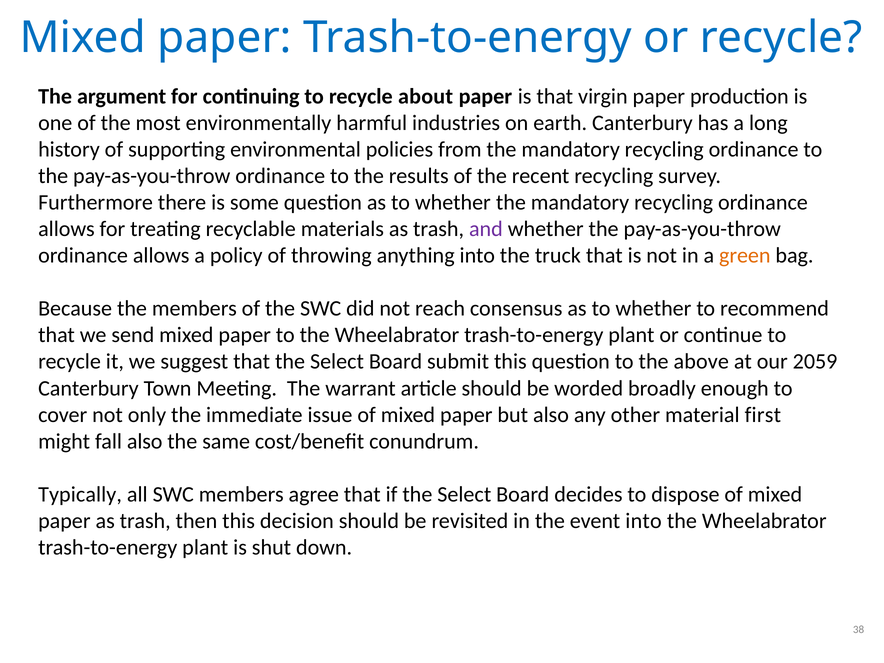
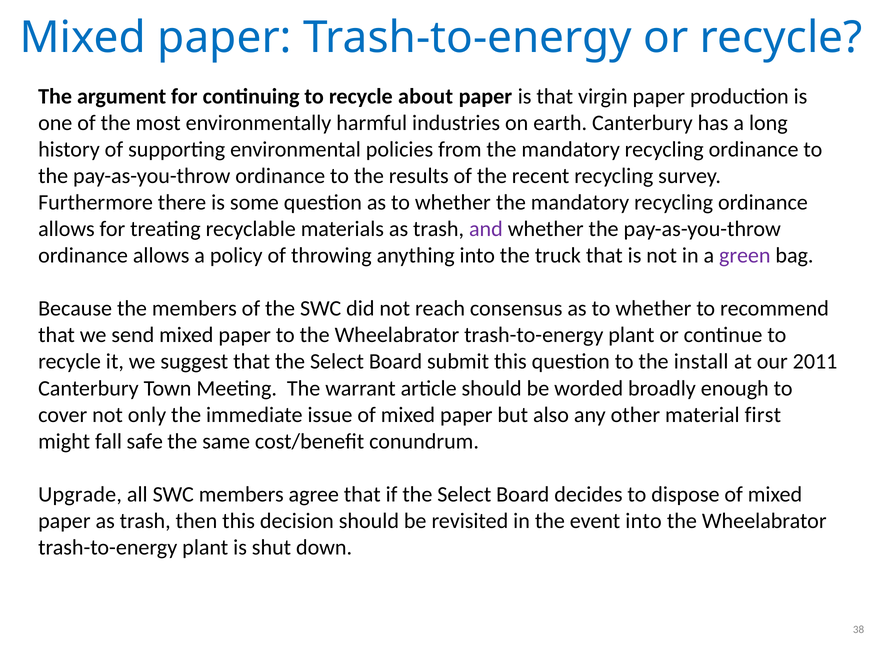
green colour: orange -> purple (745, 256)
above: above -> install (701, 362)
2059: 2059 -> 2011 (815, 362)
fall also: also -> safe (145, 441)
Typically: Typically -> Upgrade (80, 494)
